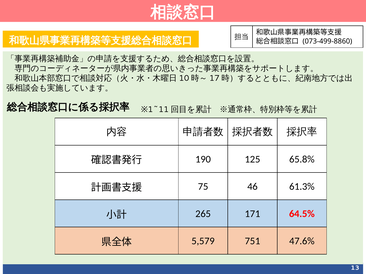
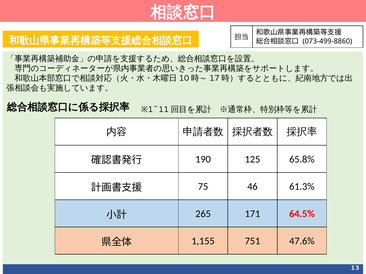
5,579: 5,579 -> 1,155 (203, 241)
